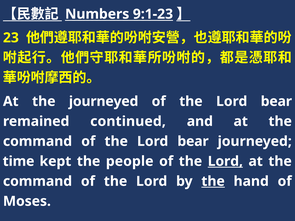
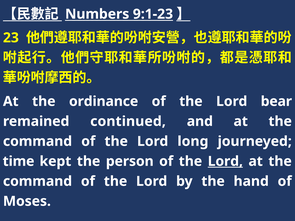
the journeyed: journeyed -> ordinance (104, 101)
bear: bear -> long (193, 141)
people: people -> person (130, 161)
the underline: present -> none (213, 181)
